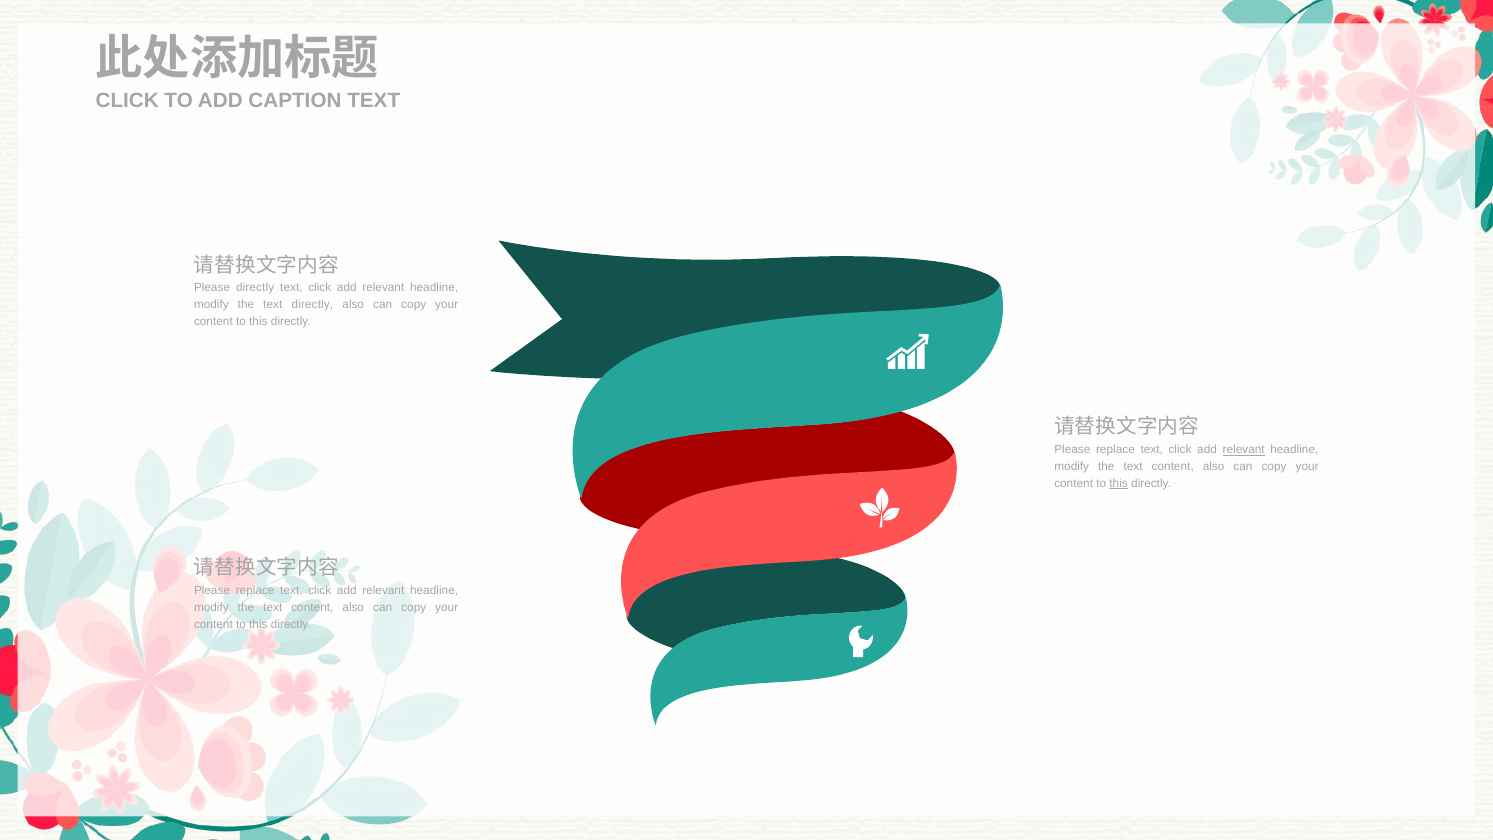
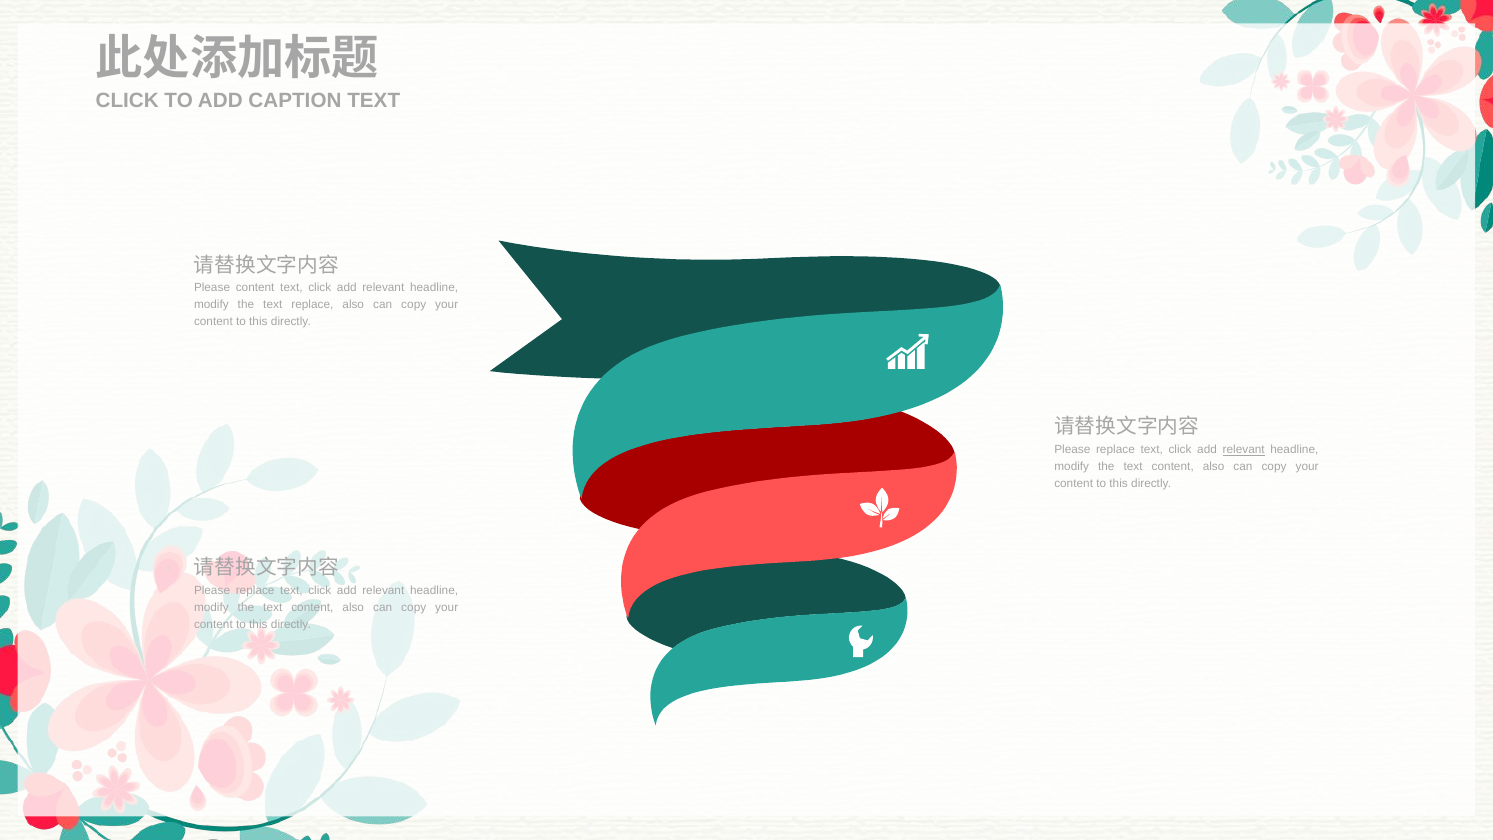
Please directly: directly -> content (255, 288)
text directly: directly -> replace (312, 305)
this underline: present -> none (1119, 484)
